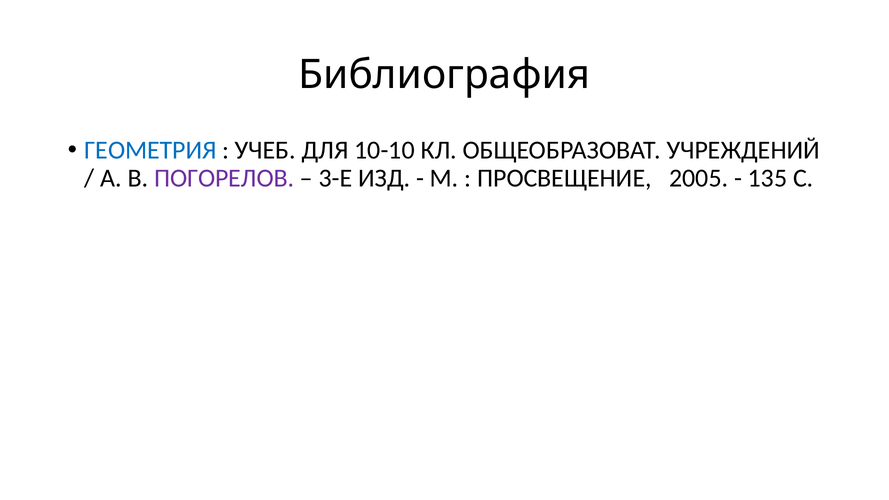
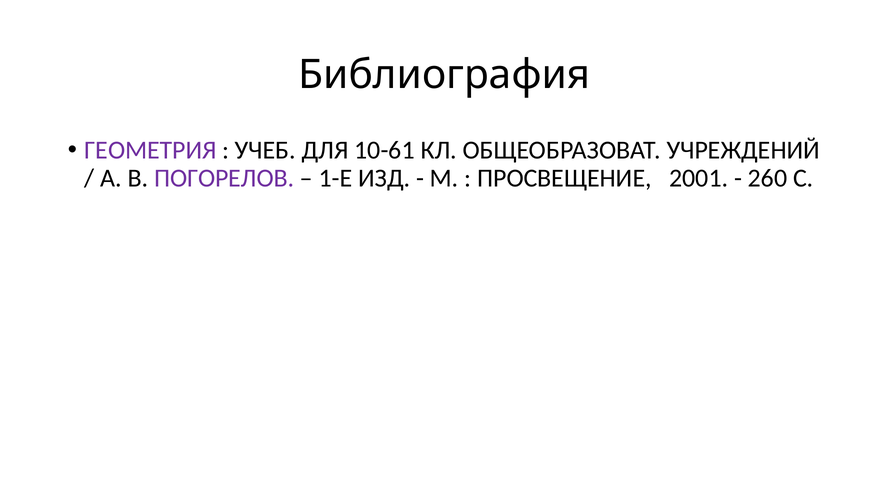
ГЕОМЕТРИЯ colour: blue -> purple (150, 150)
10-10: 10-10 -> 10-61 (385, 150)
3-Е: 3-Е -> 1-Е (335, 178)
2005: 2005 -> 2001 (699, 178)
135: 135 -> 260 (768, 178)
